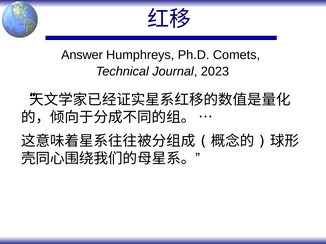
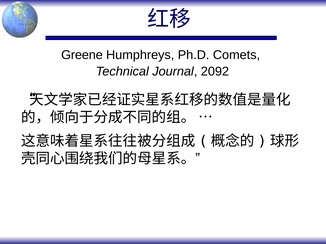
Answer: Answer -> Greene (82, 55)
2023: 2023 -> 2092 (215, 72)
